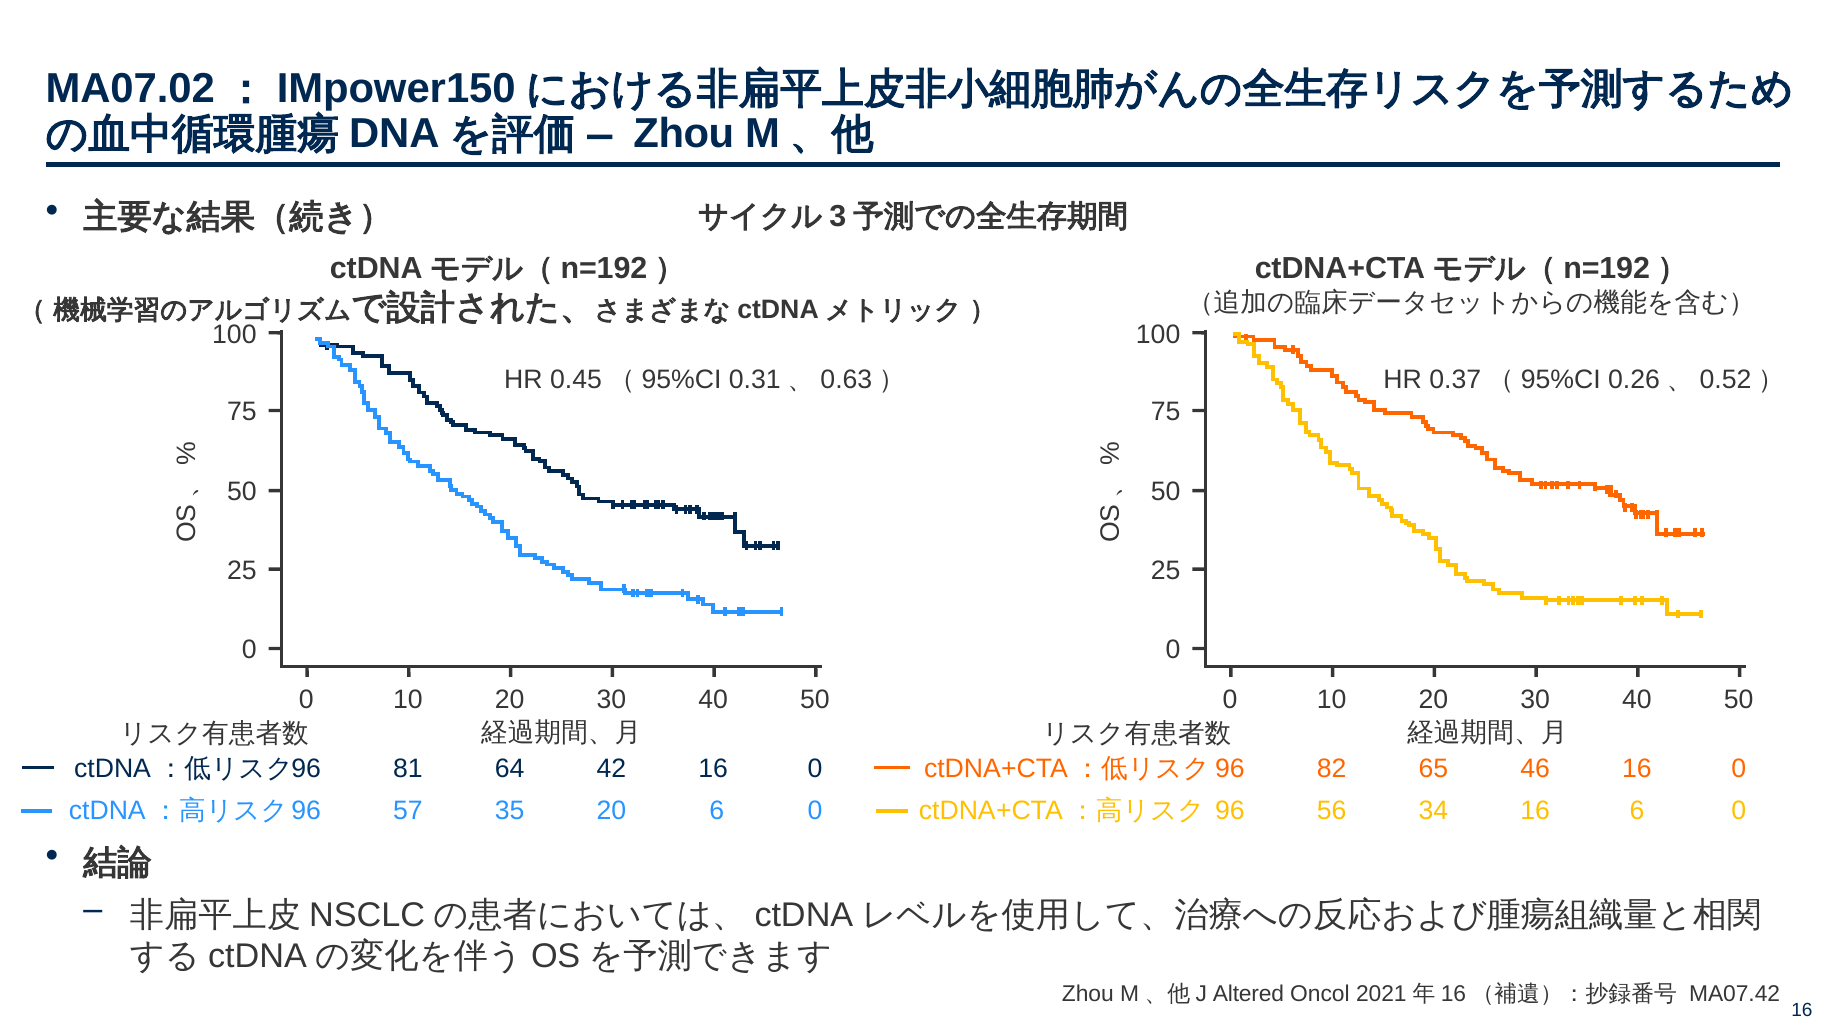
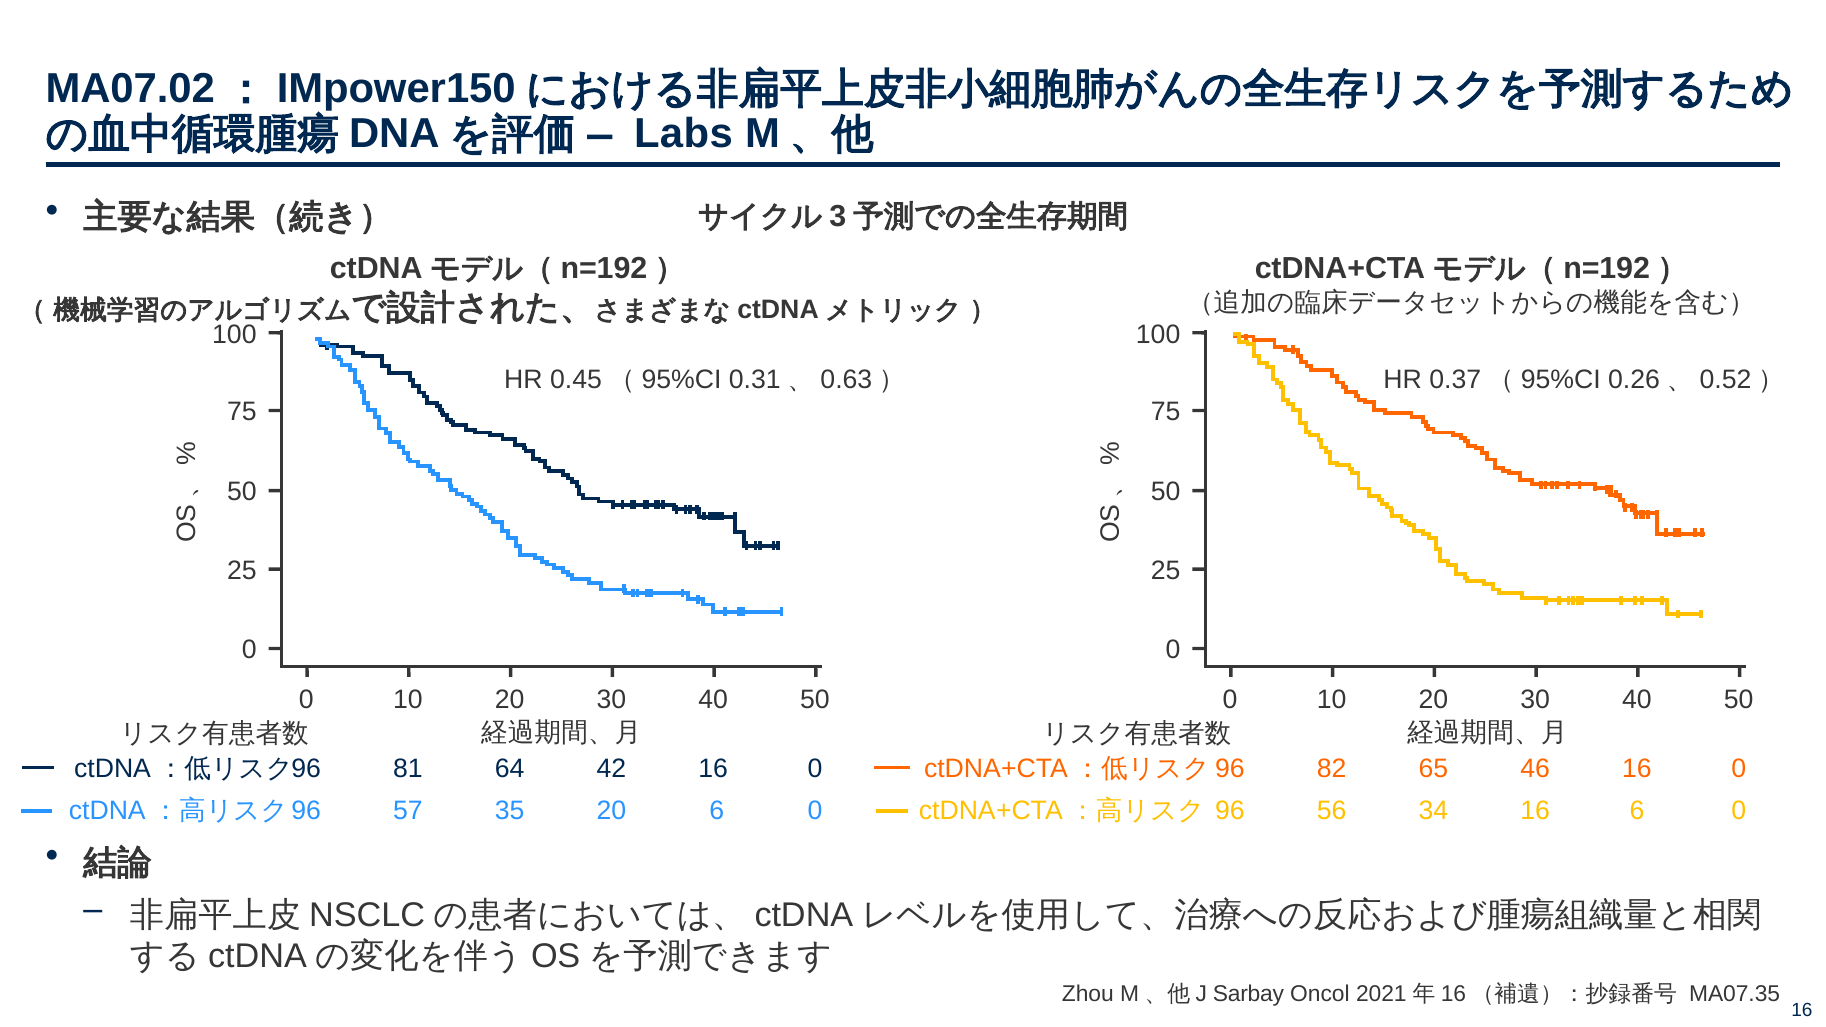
Zhou: Zhou -> Labs (683, 134)
Altered: Altered -> Sarbay (1248, 995)
MA07.42: MA07.42 -> MA07.35 (1735, 995)
